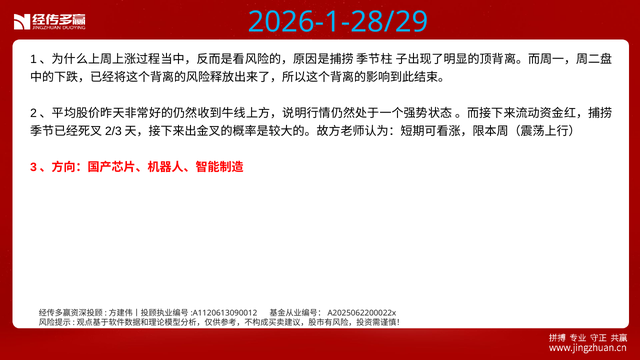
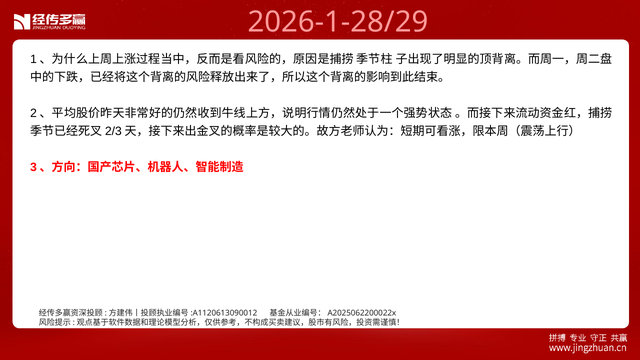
2026-1-28/29 colour: light blue -> pink (338, 22)
